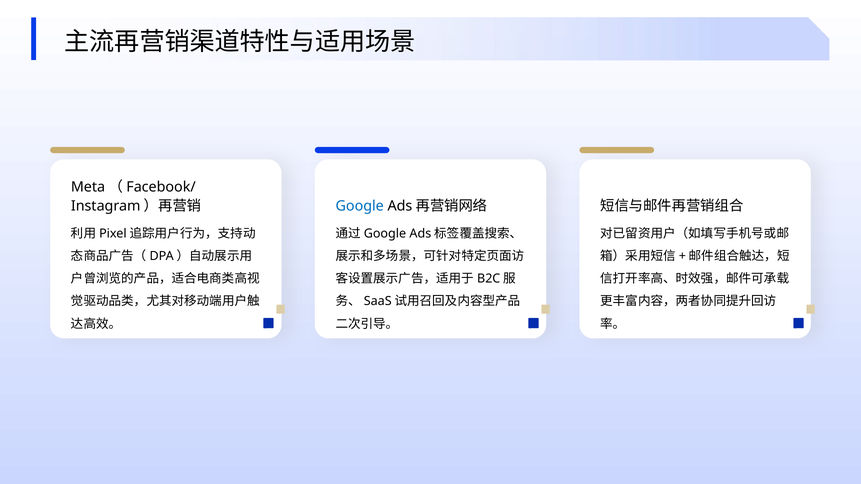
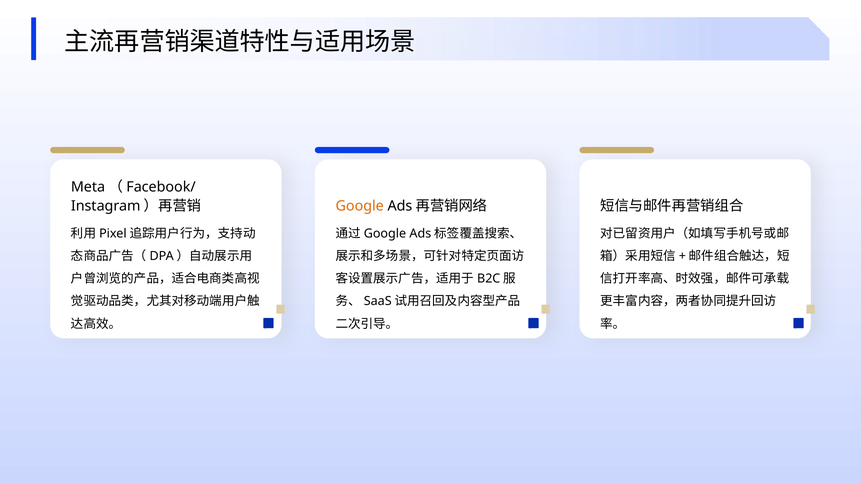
Google colour: blue -> orange (360, 206)
